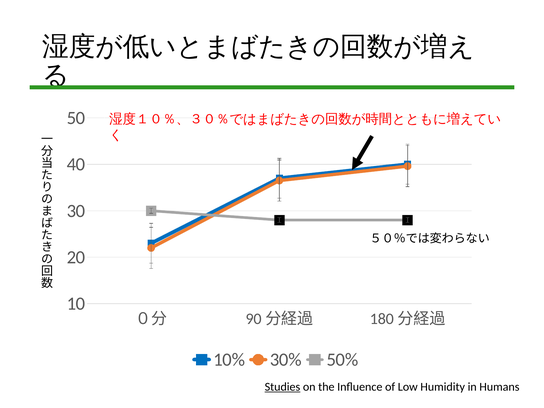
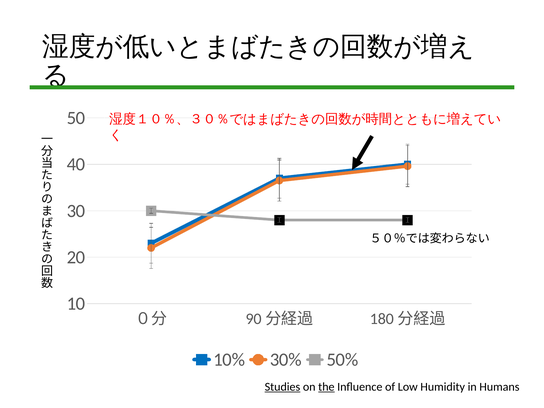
the underline: none -> present (326, 387)
